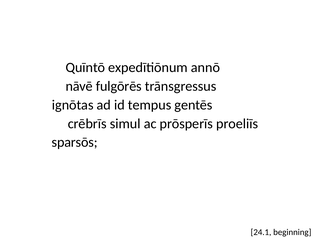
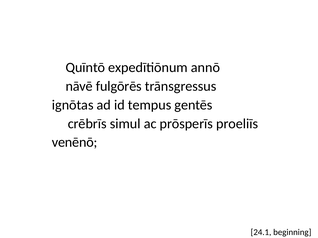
sparsōs: sparsōs -> venēnō (75, 143)
